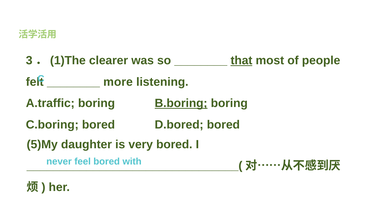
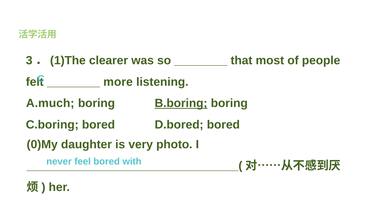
that underline: present -> none (241, 61)
A.traffic: A.traffic -> A.much (50, 103)
5)My: 5)My -> 0)My (42, 145)
very bored: bored -> photo (174, 145)
